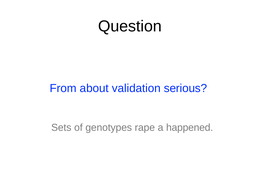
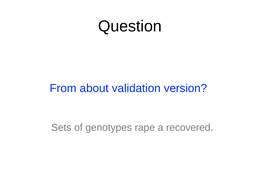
serious: serious -> version (186, 88)
happened: happened -> recovered (190, 128)
